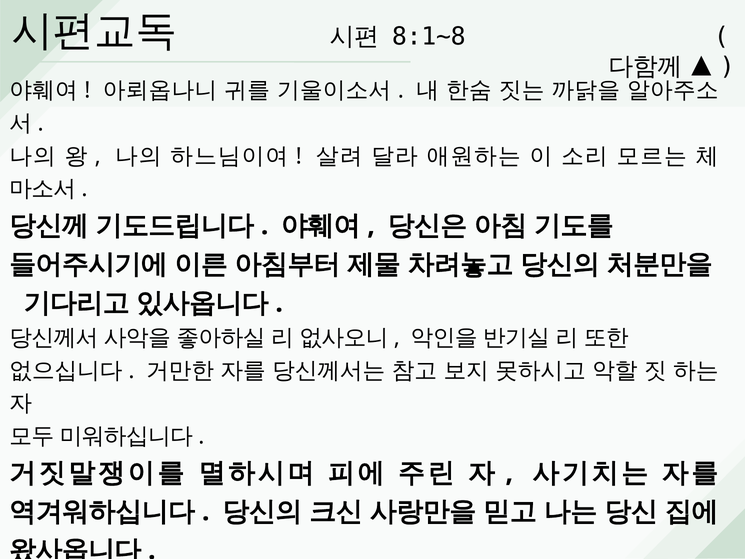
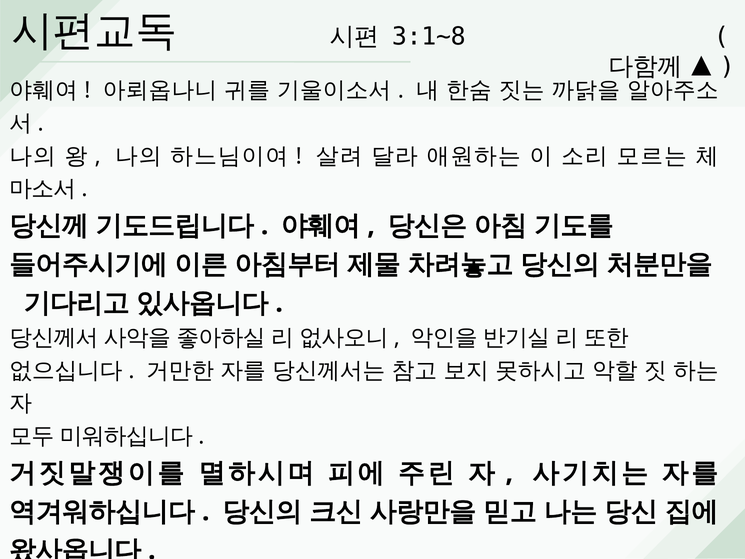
8:1~8: 8:1~8 -> 3:1~8 (429, 37)
